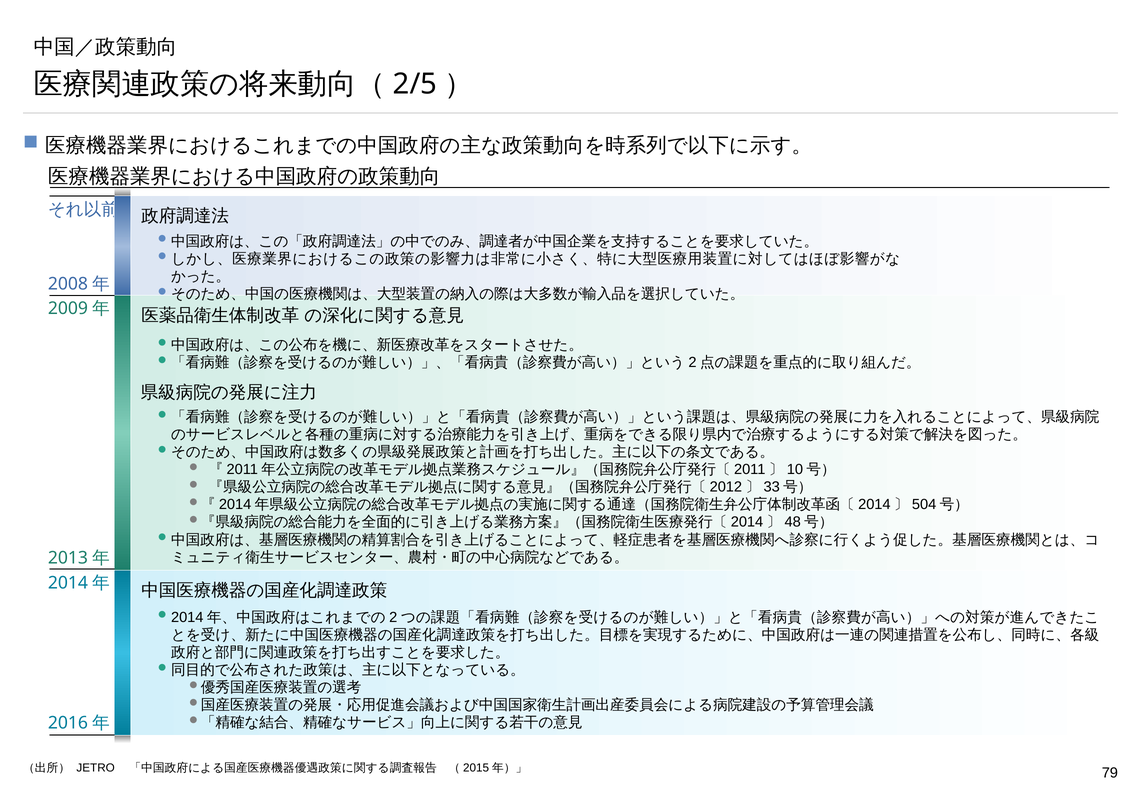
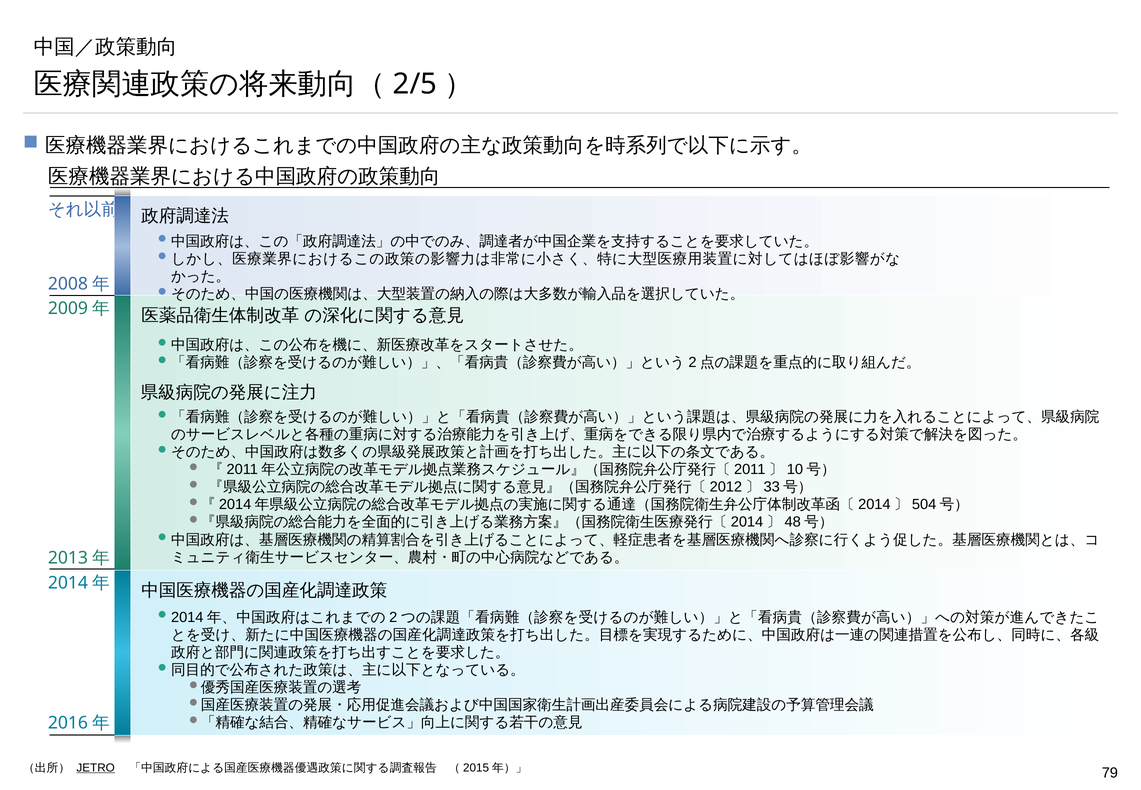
JETRO underline: none -> present (96, 768)
